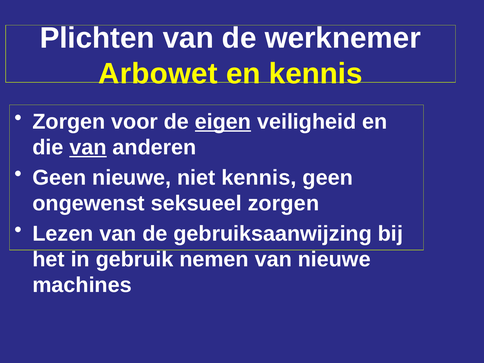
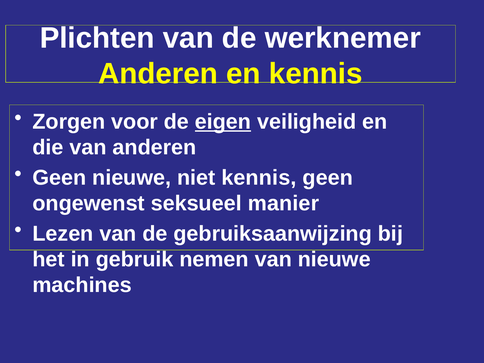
Arbowet: Arbowet -> Anderen (158, 74)
van underline: present -> none (88, 148)
seksueel zorgen: zorgen -> manier (283, 203)
